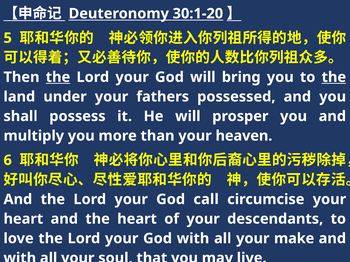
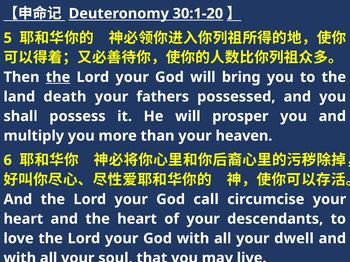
the underline: present -> none (334, 77)
under: under -> death (65, 97)
make: make -> dwell (294, 239)
